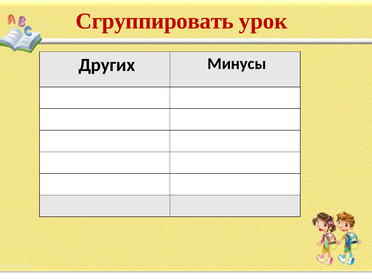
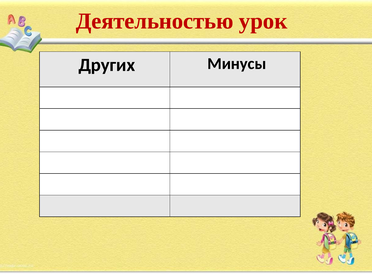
Сгруппировать: Сгруппировать -> Деятельностью (155, 21)
